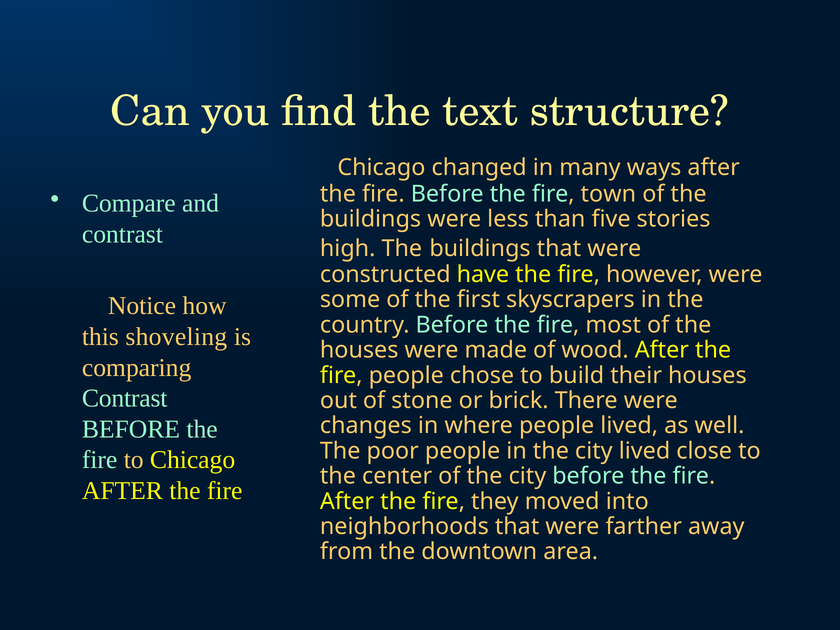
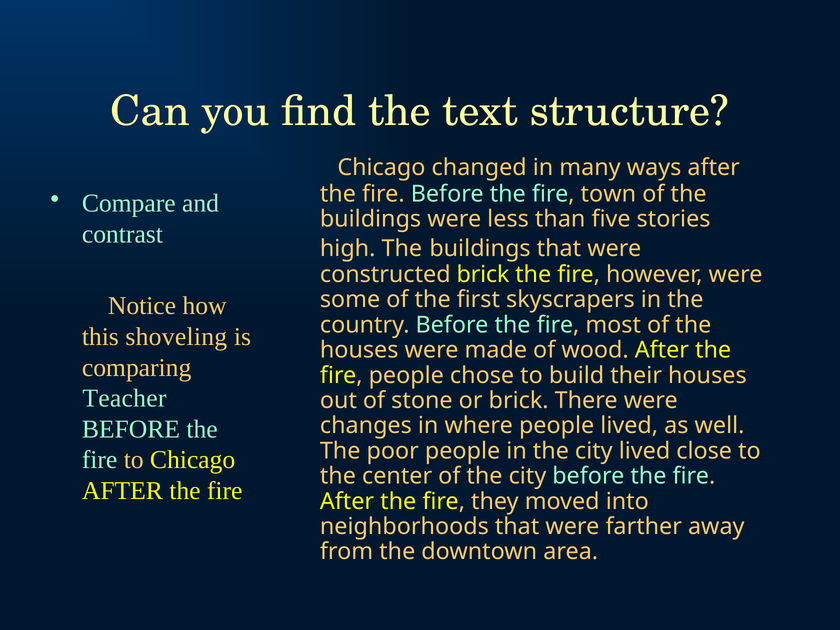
constructed have: have -> brick (483, 275)
Contrast: Contrast -> Teacher (124, 398)
